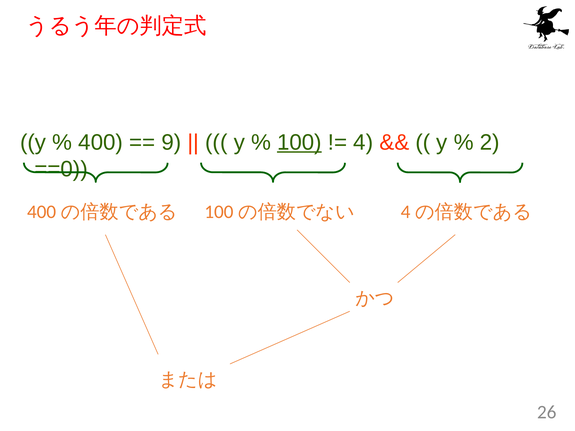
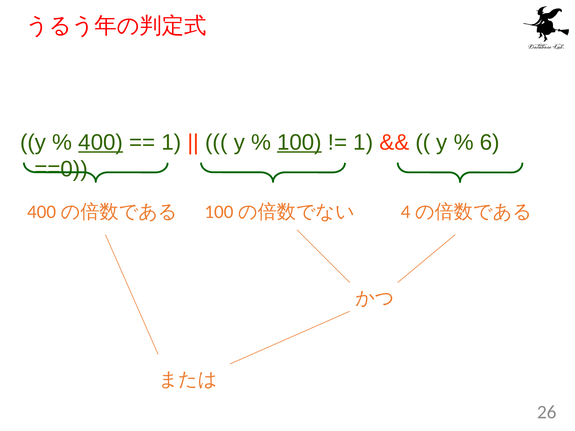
400 underline: none -> present (101, 142)
9: 9 -> 1 (171, 142)
4: 4 -> 1 (363, 142)
2: 2 -> 6 (490, 142)
